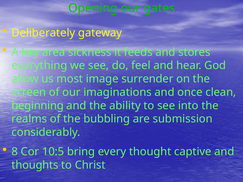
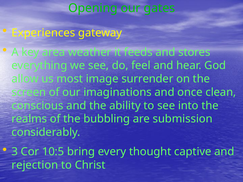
Deliberately: Deliberately -> Experiences (43, 33)
sickness: sickness -> weather (90, 52)
beginning: beginning -> conscious (37, 106)
8: 8 -> 3 (15, 152)
thoughts: thoughts -> rejection (35, 165)
